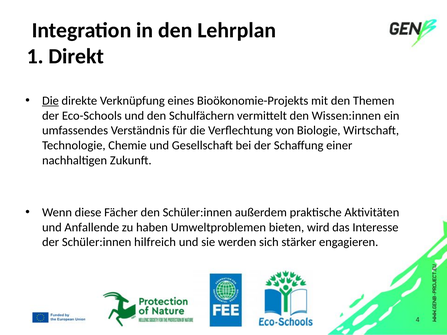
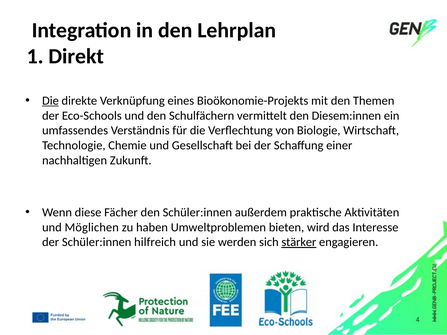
Wissen:innen: Wissen:innen -> Diesem:innen (346, 116)
Anfallende: Anfallende -> Möglichen (92, 227)
stärker underline: none -> present (299, 242)
